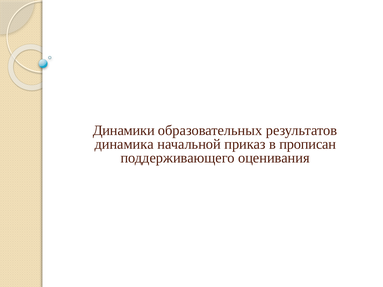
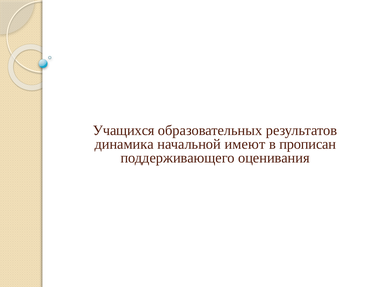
Динамики: Динамики -> Учащихся (124, 130)
приказ: приказ -> имеют (245, 144)
